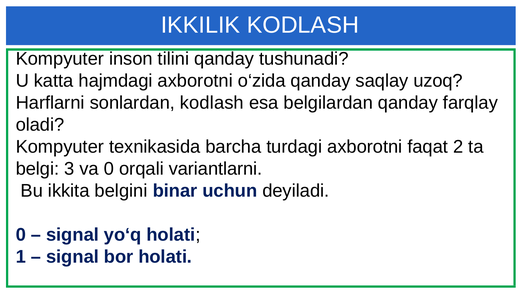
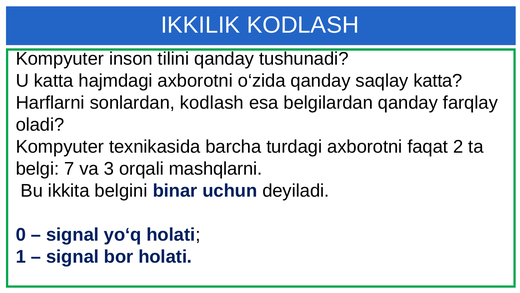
saqlay uzoq: uzoq -> katta (438, 81)
3: 3 -> 7 (69, 169)
va 0: 0 -> 3 (109, 169)
variantlarni: variantlarni -> mashqlarni (216, 169)
